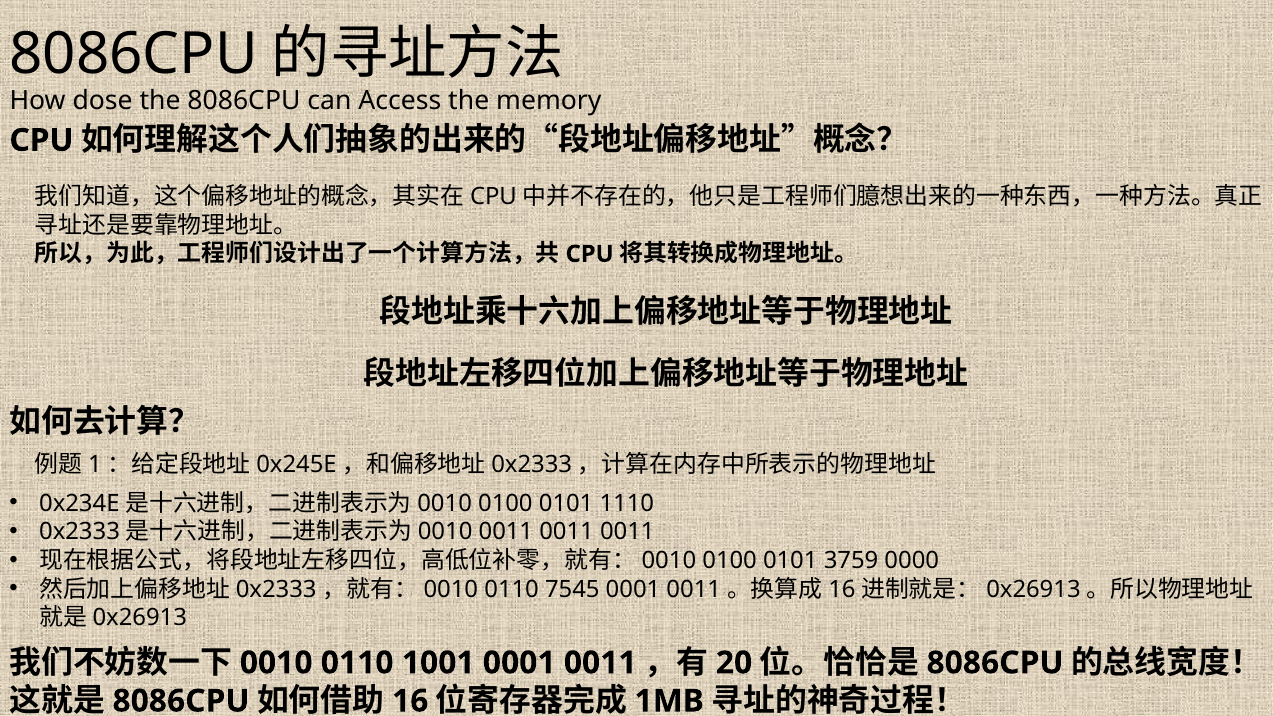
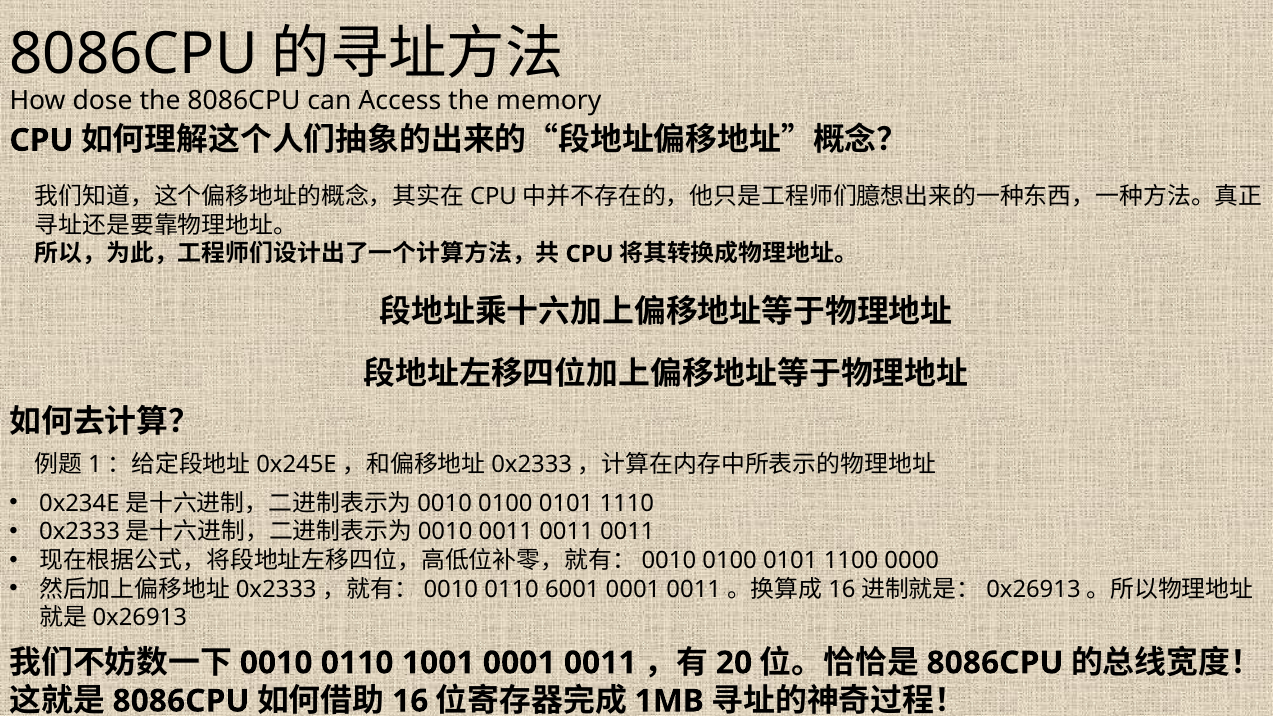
3759: 3759 -> 1100 (851, 561)
7545: 7545 -> 6001 (572, 589)
